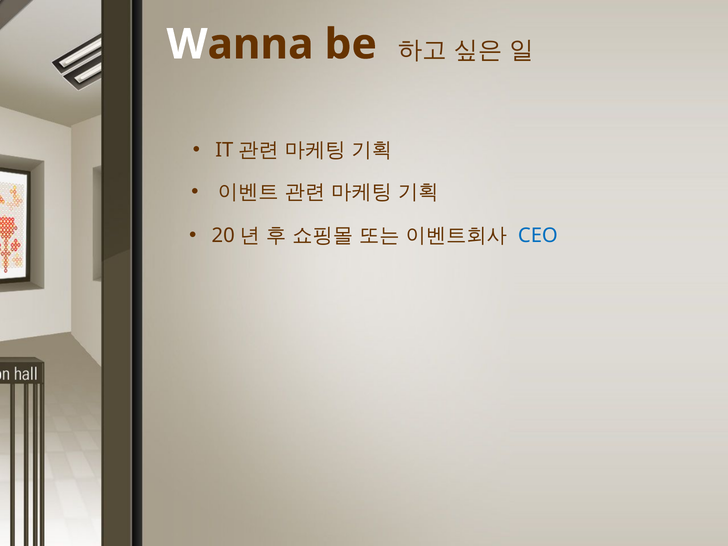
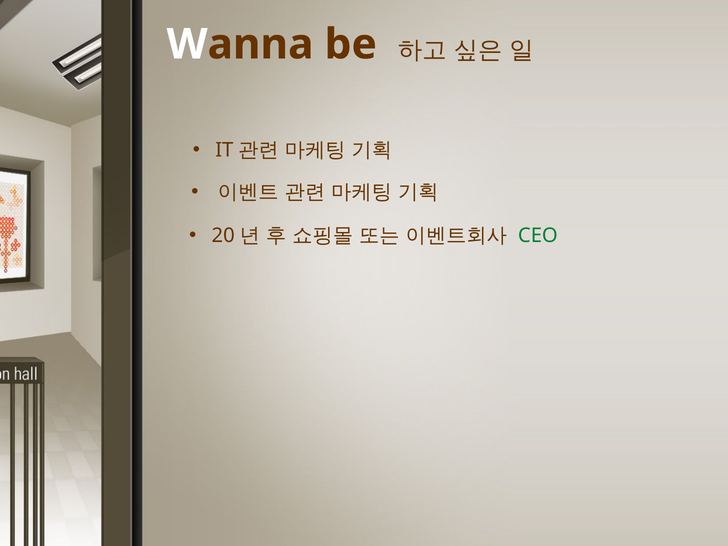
CEO colour: blue -> green (538, 236)
